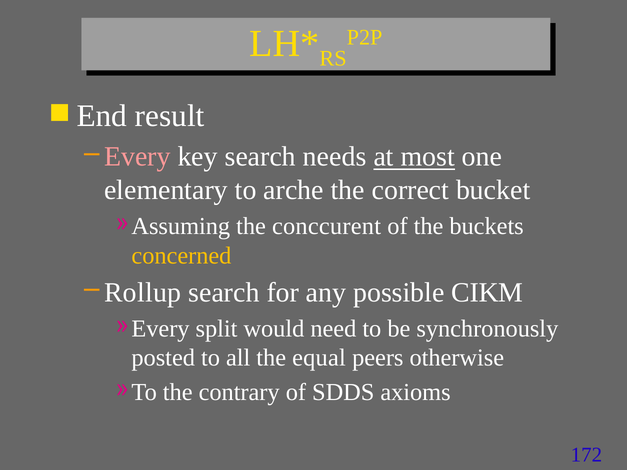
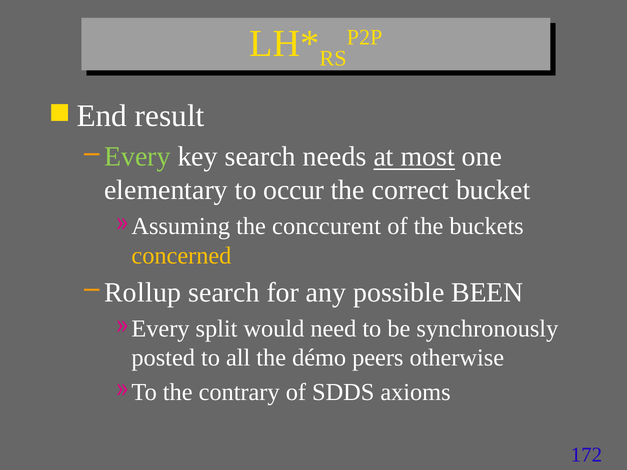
Every colour: pink -> light green (137, 157)
arche: arche -> occur (294, 190)
CIKM: CIKM -> BEEN (487, 293)
equal: equal -> démo (319, 358)
